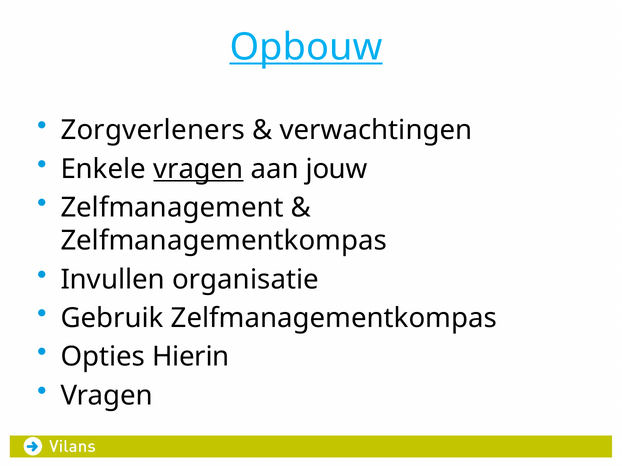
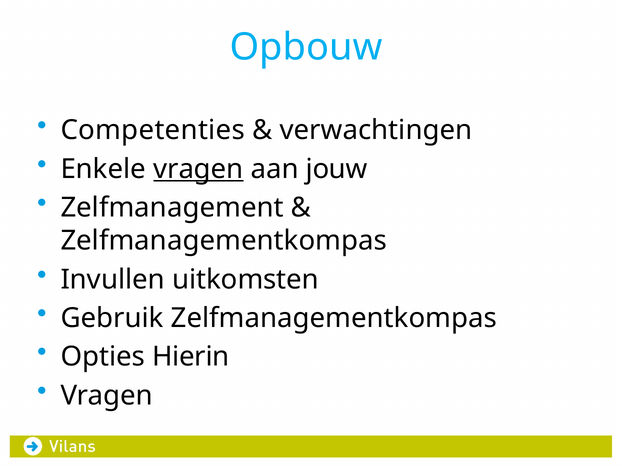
Opbouw underline: present -> none (306, 47)
Zorgverleners: Zorgverleners -> Competenties (153, 130)
organisatie: organisatie -> uitkomsten (246, 280)
